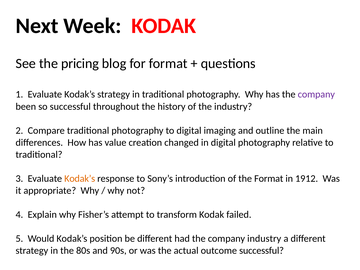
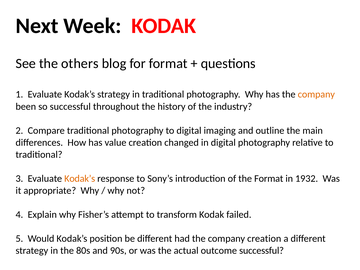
pricing: pricing -> others (80, 64)
company colour: purple -> orange (316, 94)
1912: 1912 -> 1932 (307, 179)
company industry: industry -> creation (264, 239)
